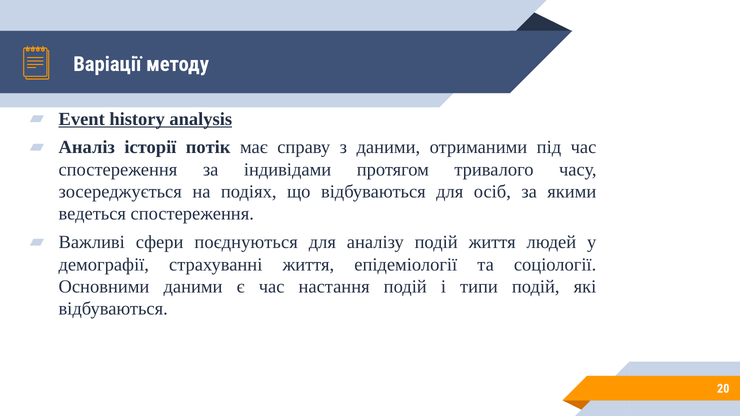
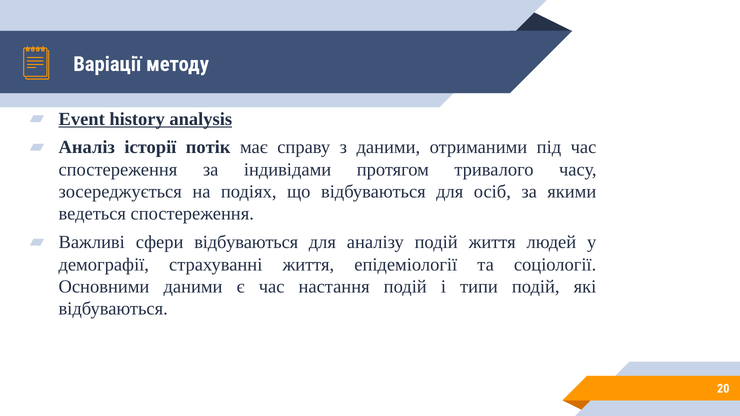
сфери поєднуються: поєднуються -> відбуваються (246, 242)
